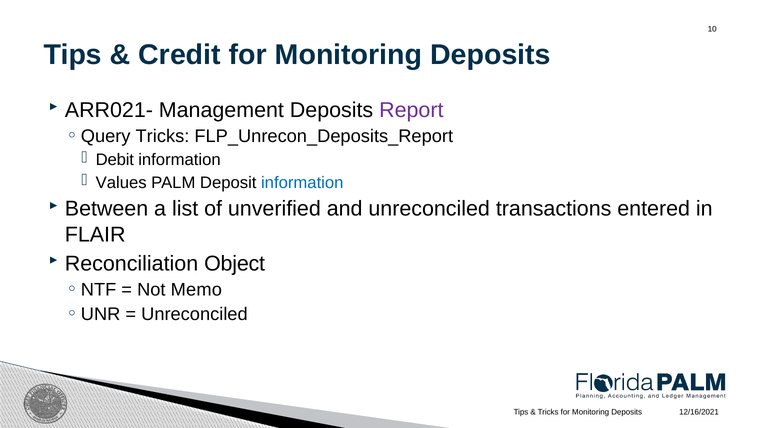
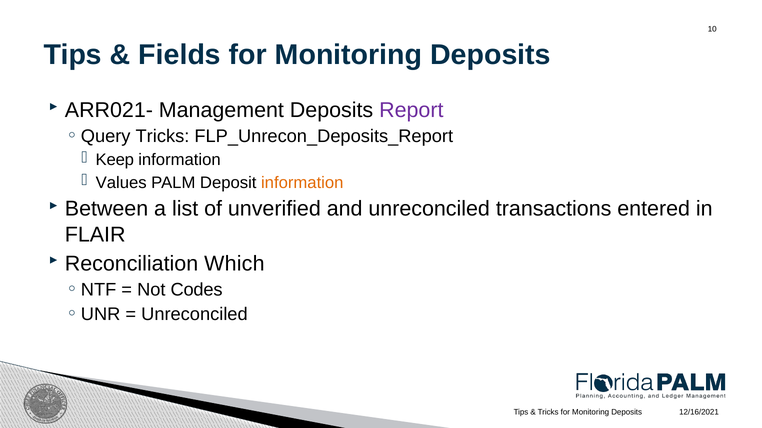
Credit: Credit -> Fields (180, 55)
Debit: Debit -> Keep (115, 160)
information colour: blue -> orange (302, 183)
Object: Object -> Which (234, 264)
Memo: Memo -> Codes (197, 290)
